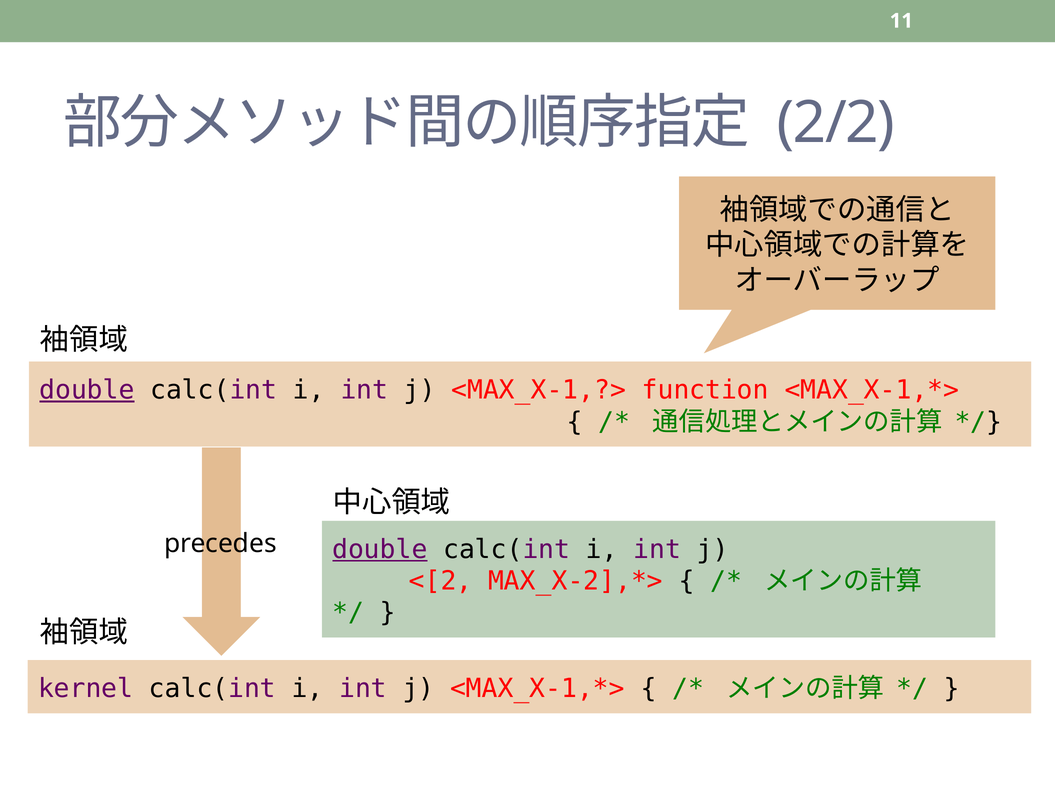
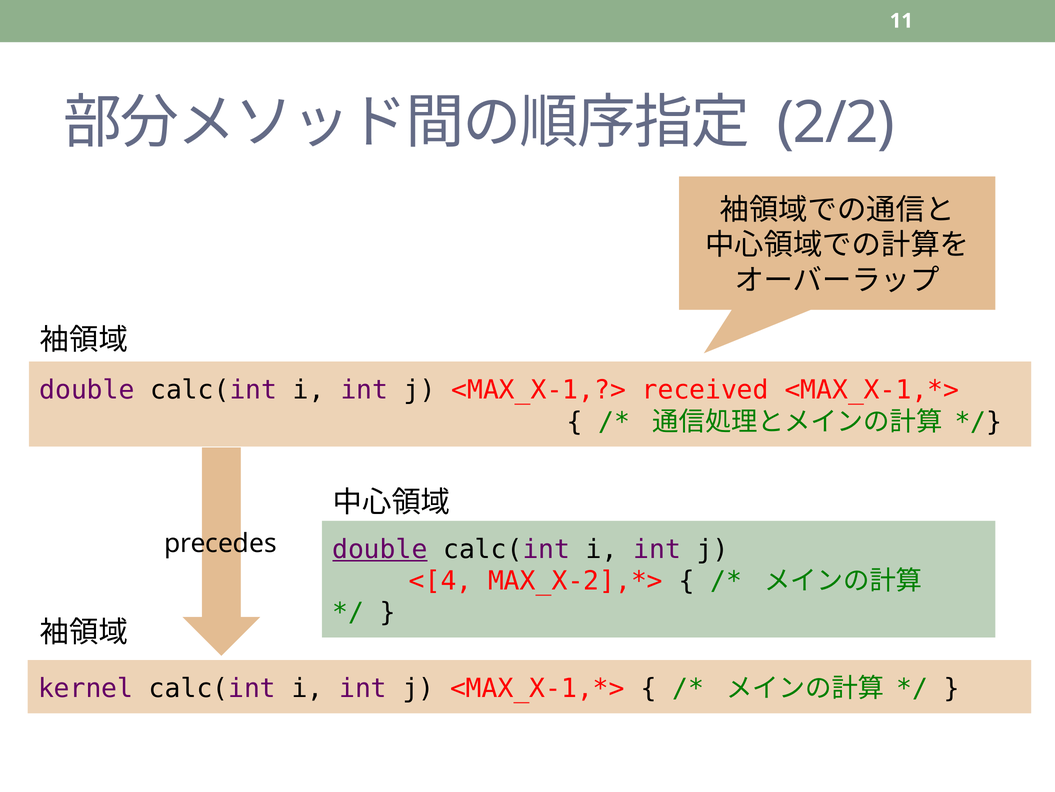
double underline: present -> none (87, 390)
function: function -> received (705, 390)
<[2: <[2 -> <[4 (441, 580)
